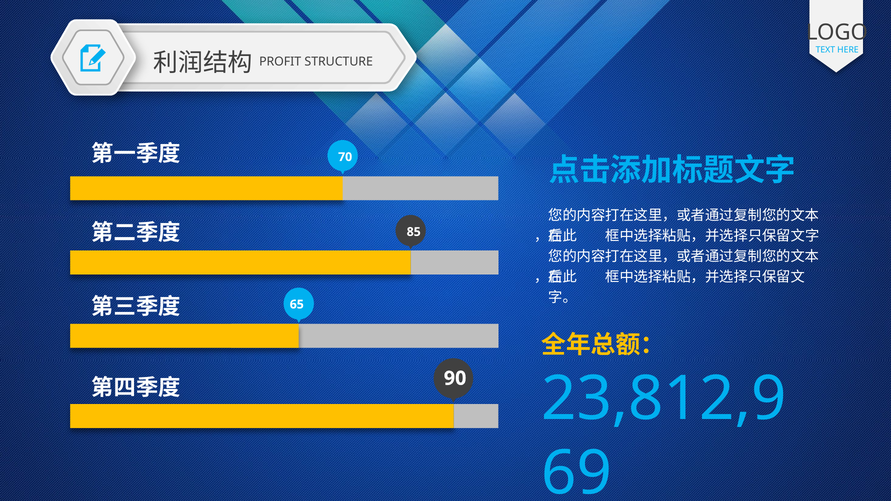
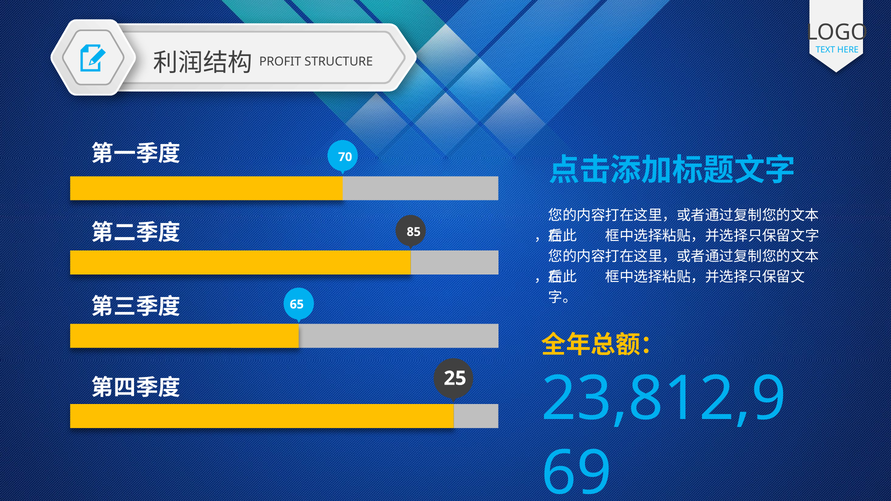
90: 90 -> 25 (455, 379)
